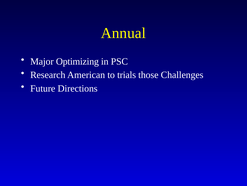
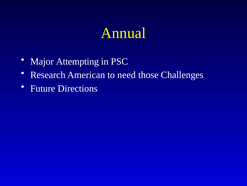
Optimizing: Optimizing -> Attempting (77, 61)
trials: trials -> need (126, 75)
